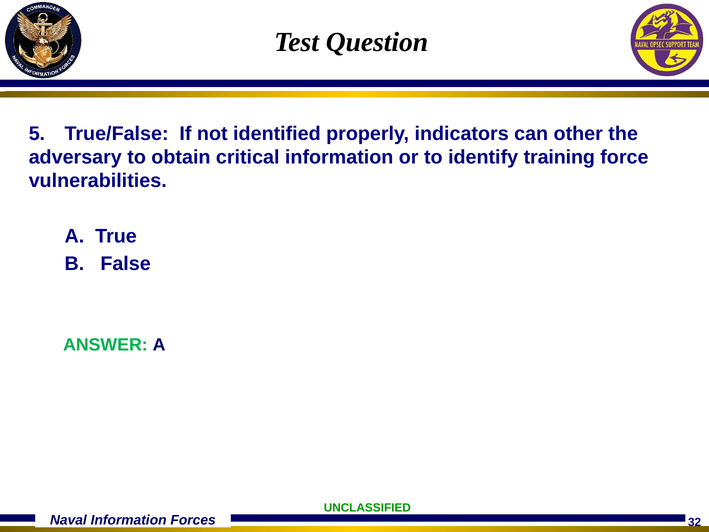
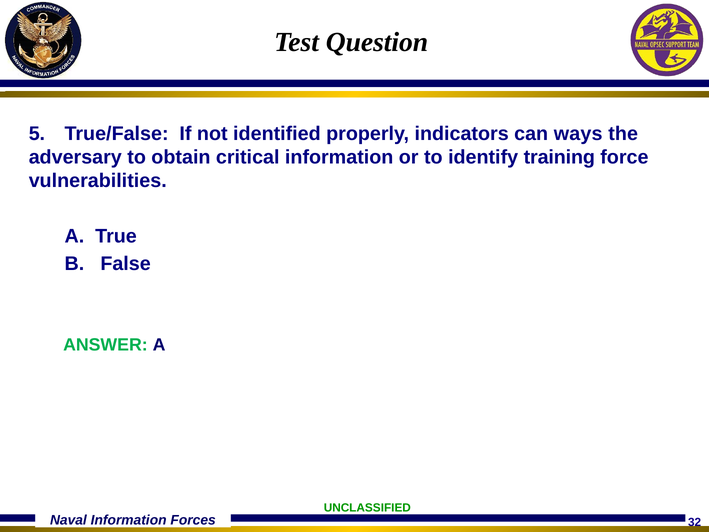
other: other -> ways (578, 134)
